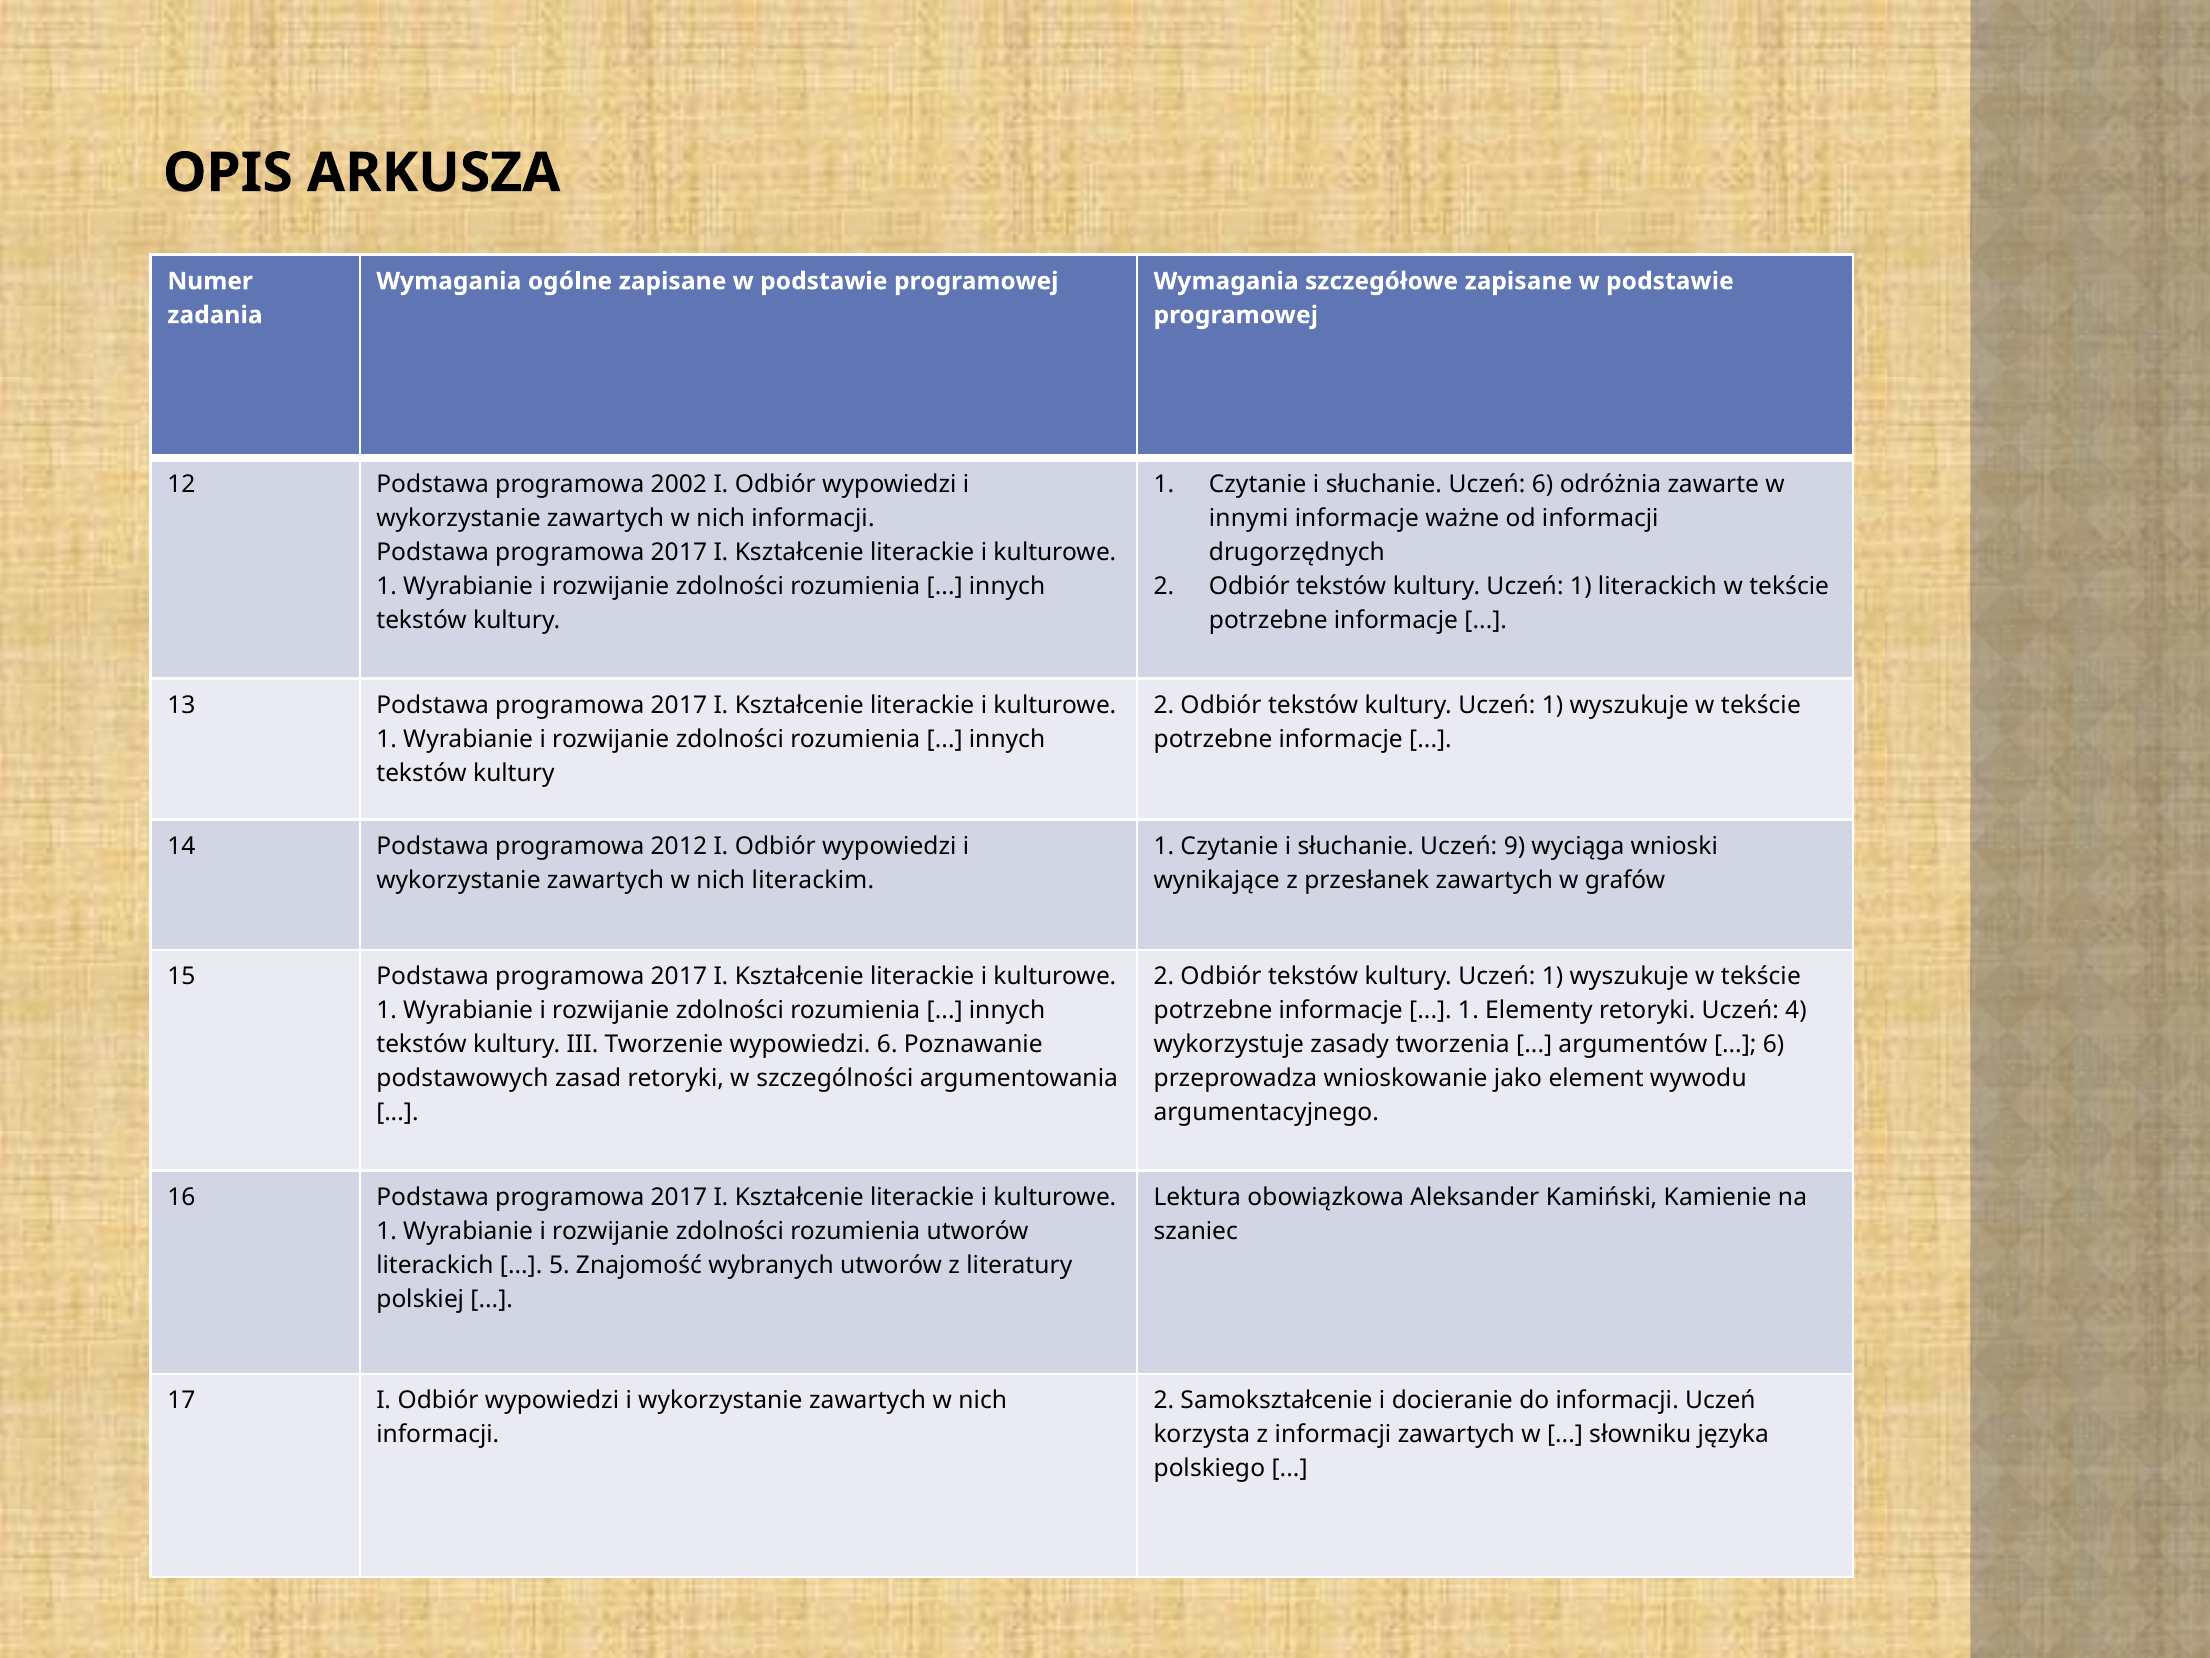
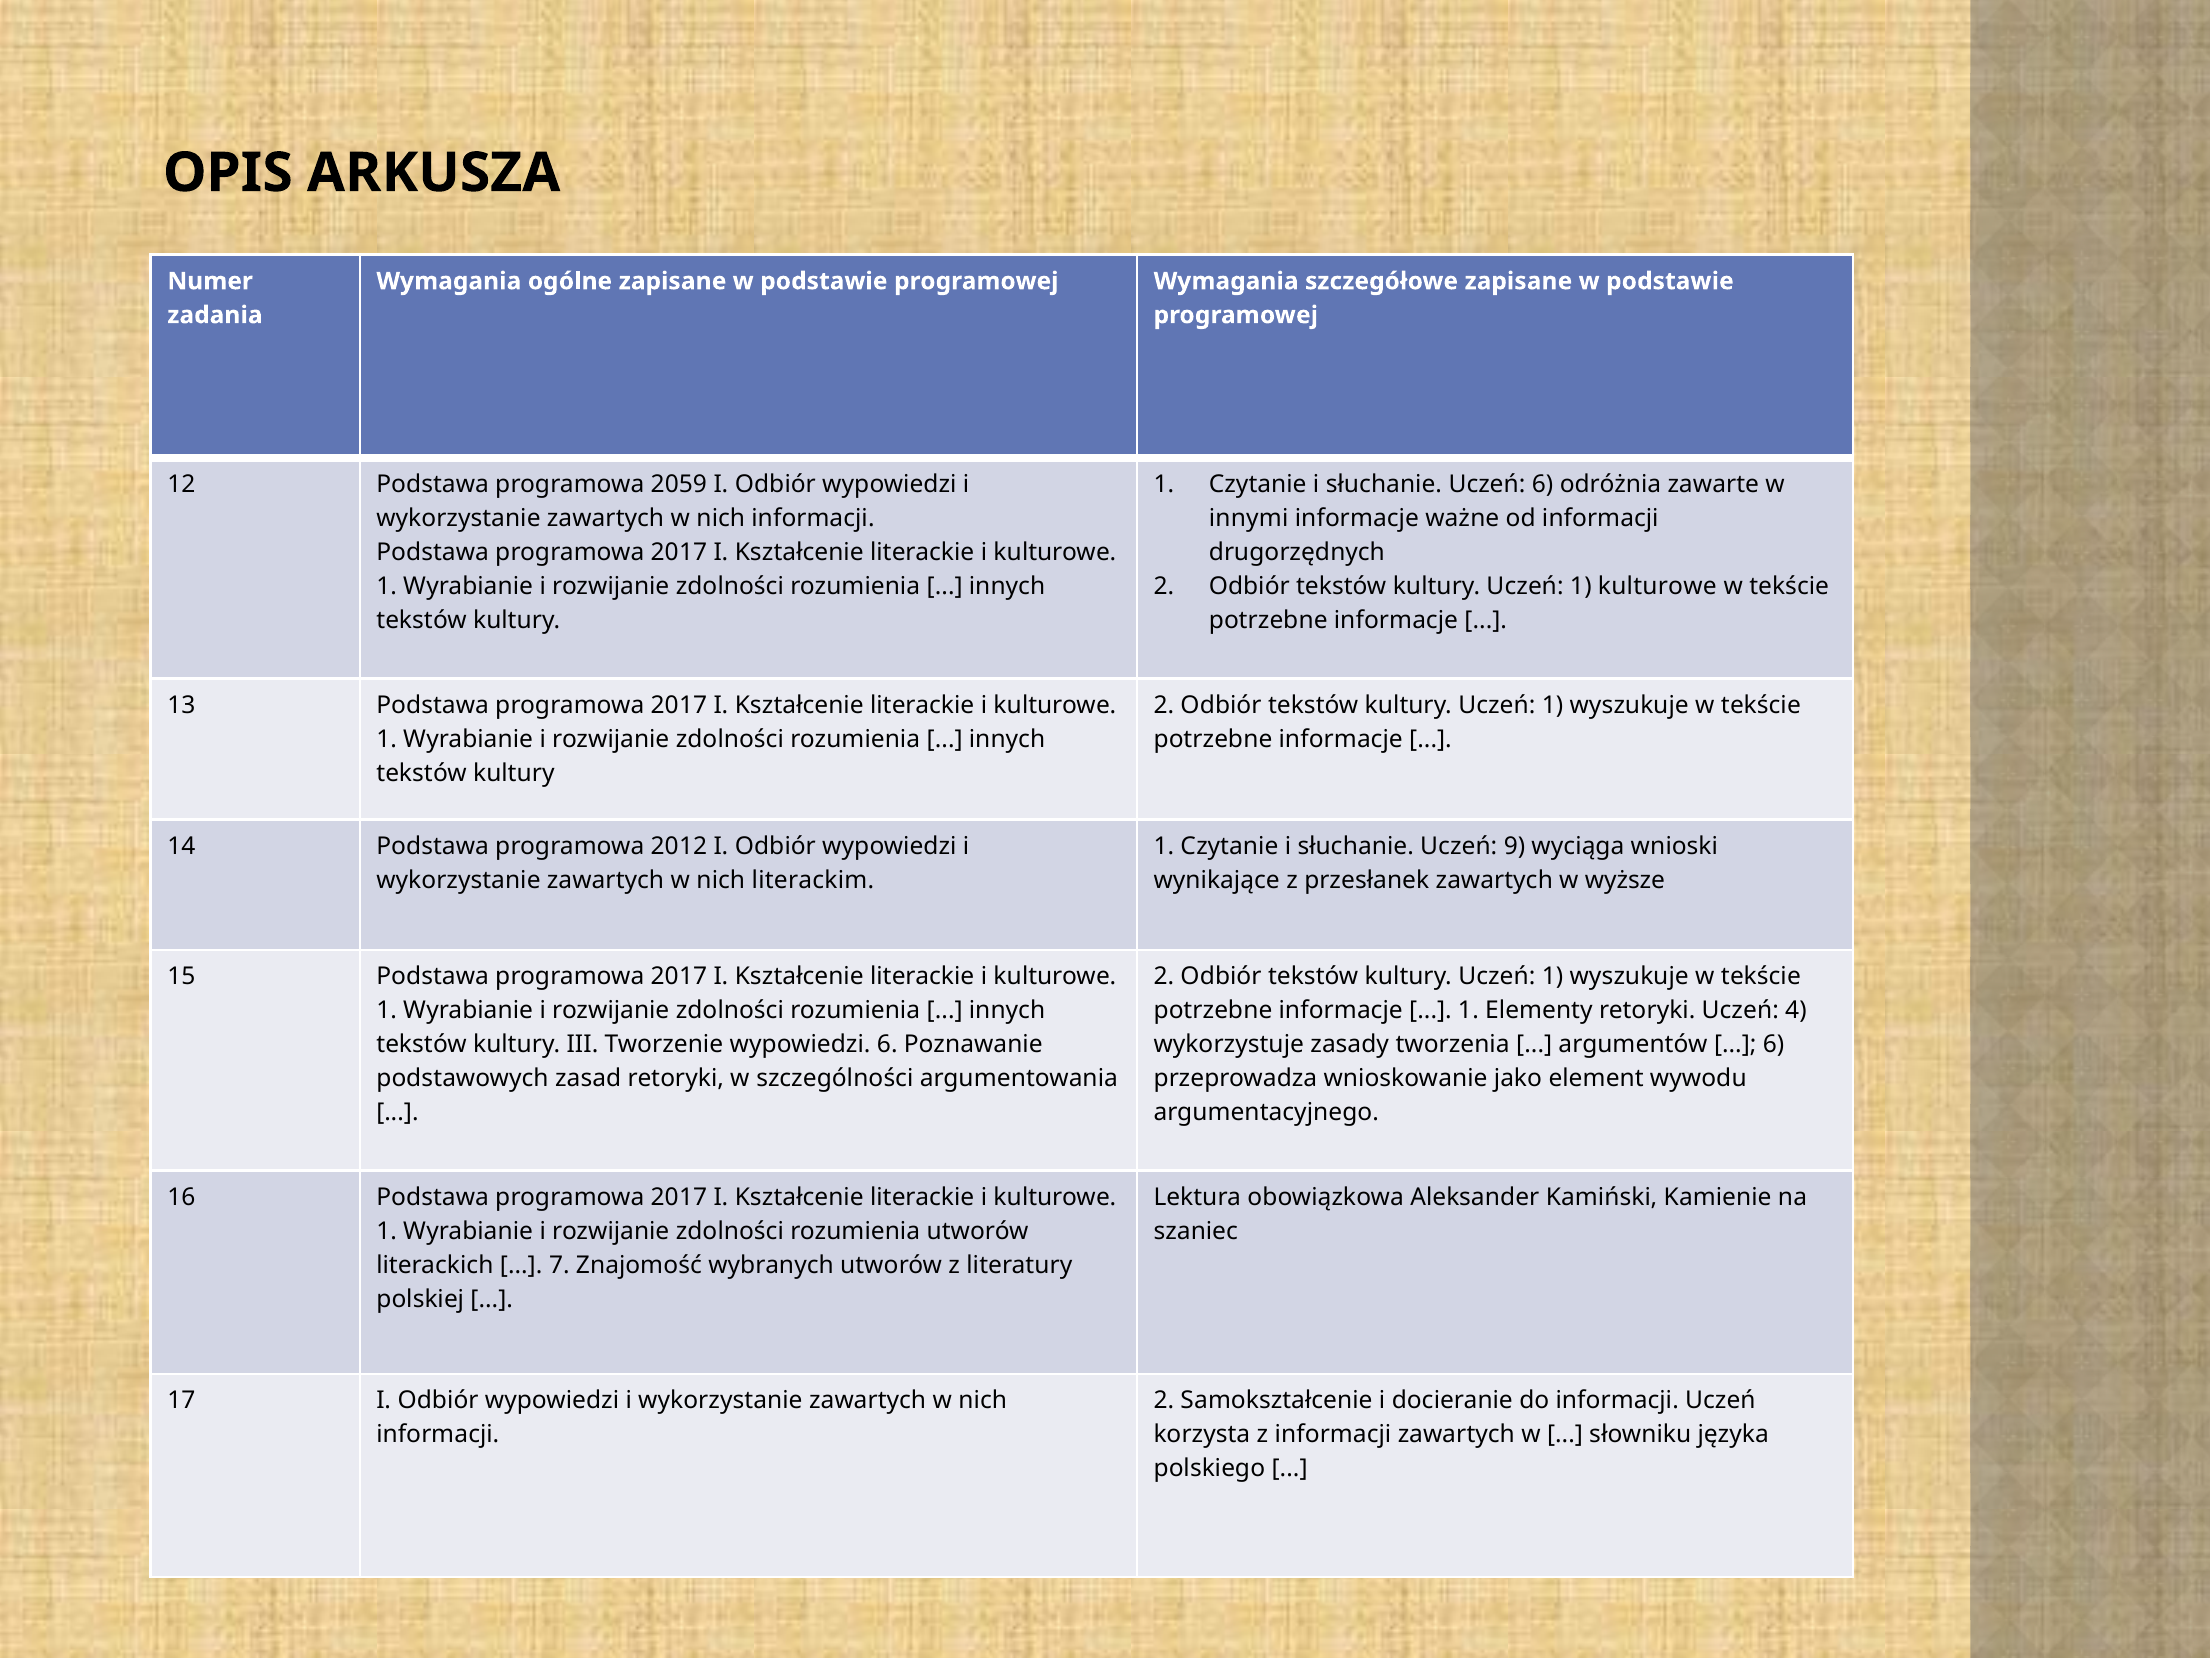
2002: 2002 -> 2059 (679, 484)
1 literackich: literackich -> kulturowe (1657, 586)
grafów: grafów -> wyższe (1625, 880)
5: 5 -> 7 (559, 1265)
